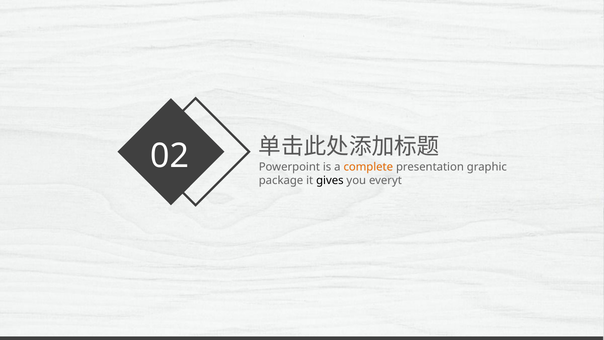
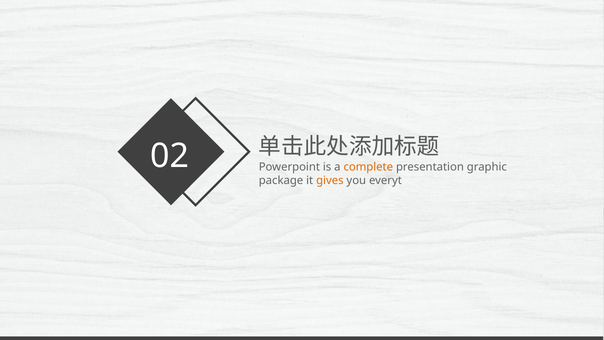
gives colour: black -> orange (330, 181)
